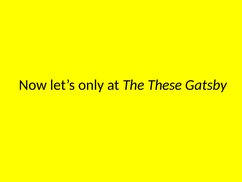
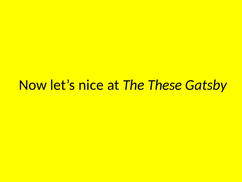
only: only -> nice (91, 85)
